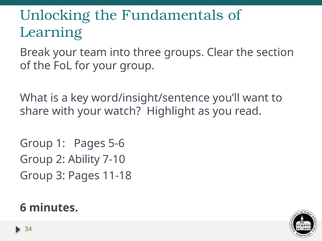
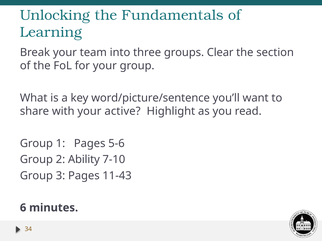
word/insight/sentence: word/insight/sentence -> word/picture/sentence (151, 98)
watch: watch -> active (123, 112)
11-18: 11-18 -> 11-43 (117, 176)
